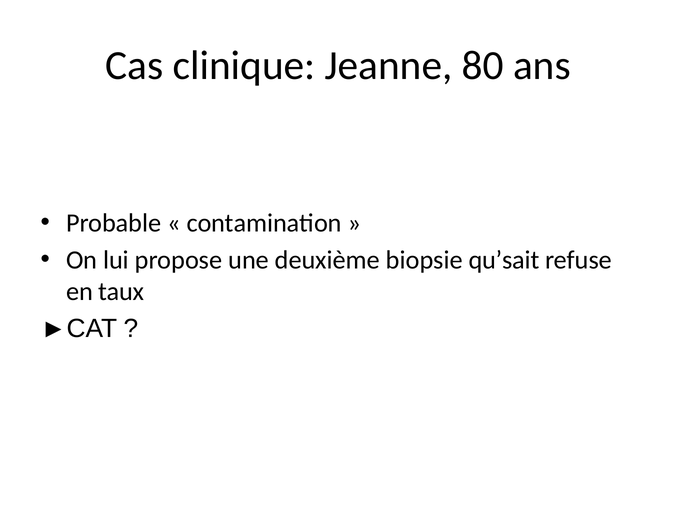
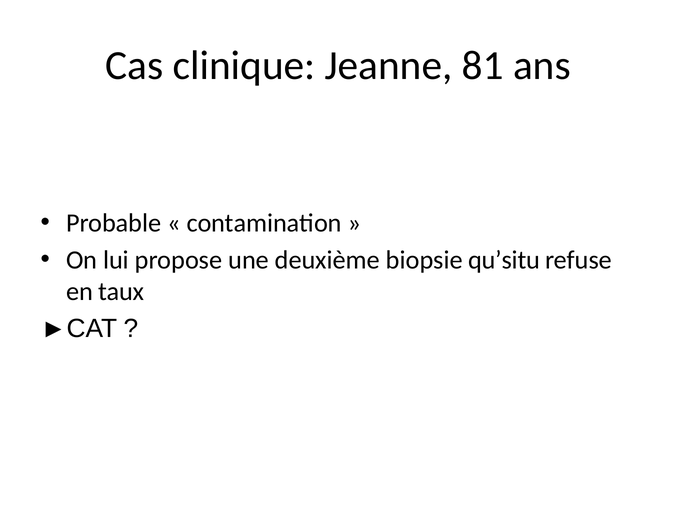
80: 80 -> 81 (483, 66)
qu’sait: qu’sait -> qu’situ (504, 260)
